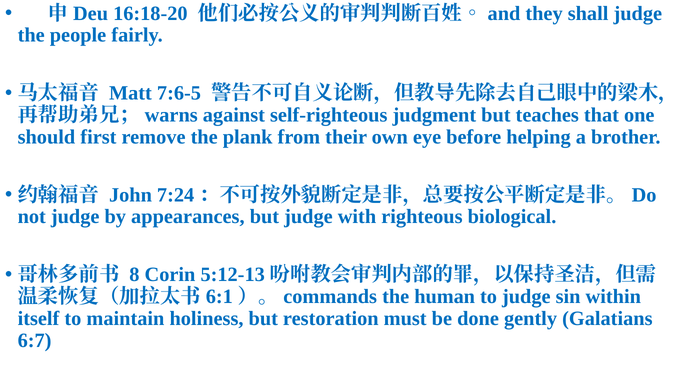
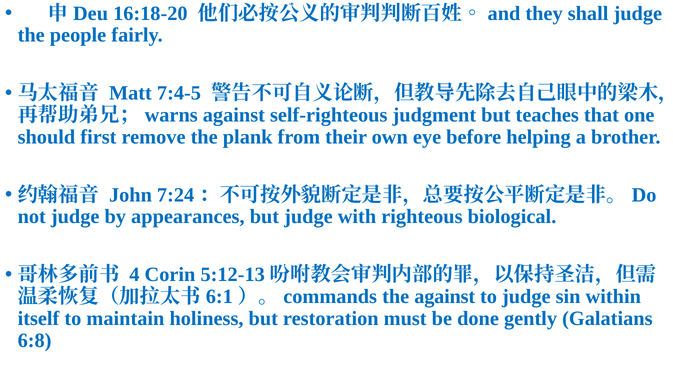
7:6-5: 7:6-5 -> 7:4-5 (179, 93)
8: 8 -> 4 (134, 275)
the human: human -> against (445, 297)
6:7: 6:7 -> 6:8 (35, 341)
